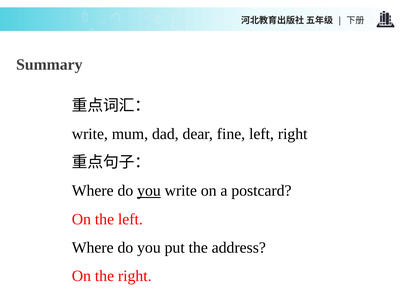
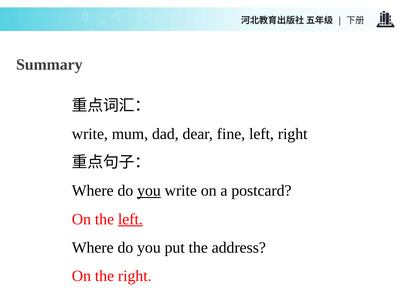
left underline: none -> present (130, 219)
